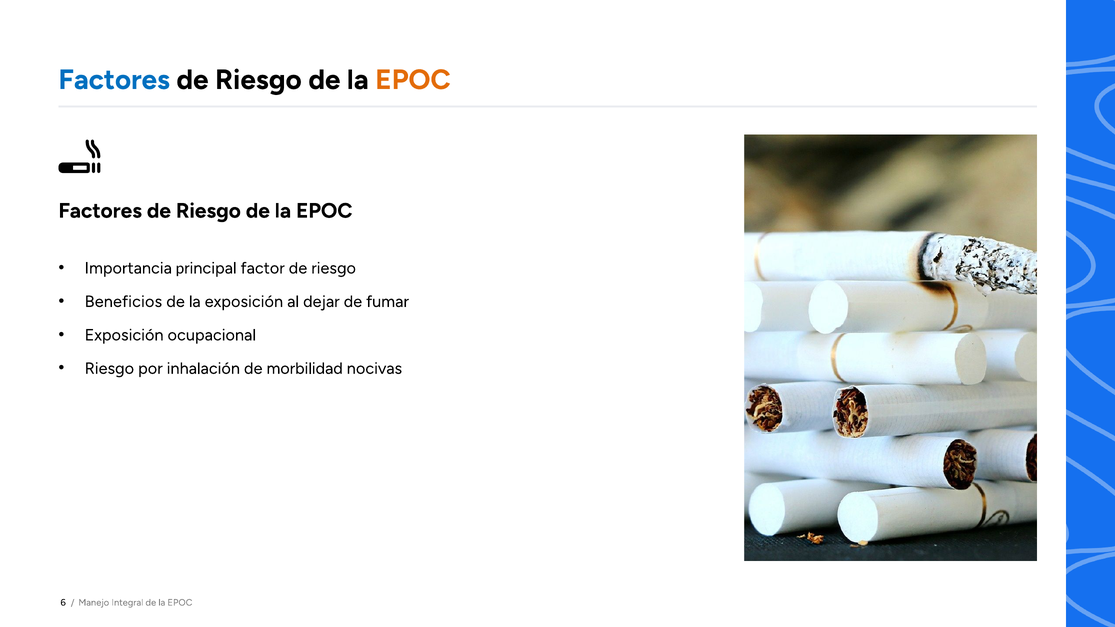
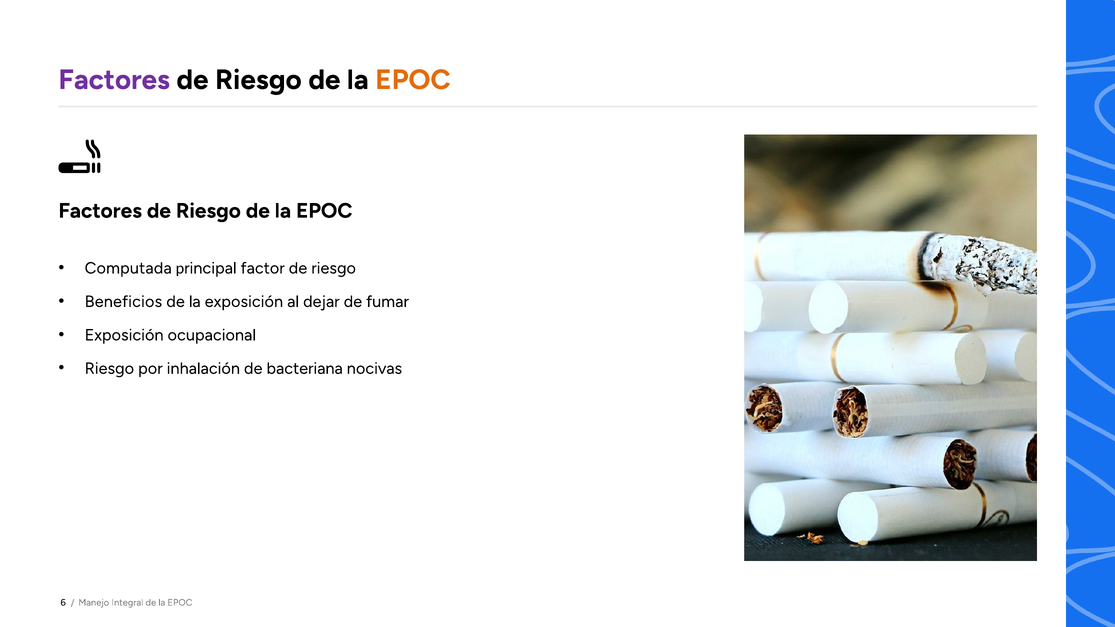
Factores colour: blue -> purple (114, 80)
Importancia: Importancia -> Computada (128, 268)
morbilidad: morbilidad -> bacteriana (305, 369)
